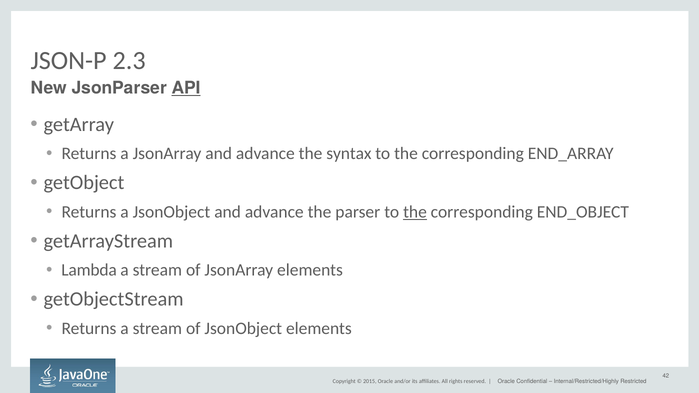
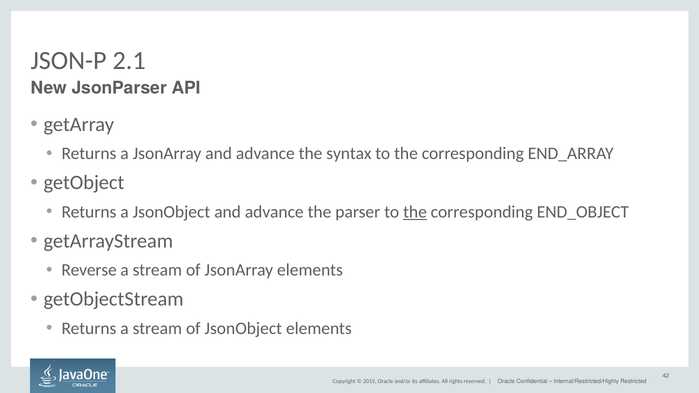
2.3: 2.3 -> 2.1 (129, 61)
API underline: present -> none (186, 88)
Lambda: Lambda -> Reverse (89, 270)
